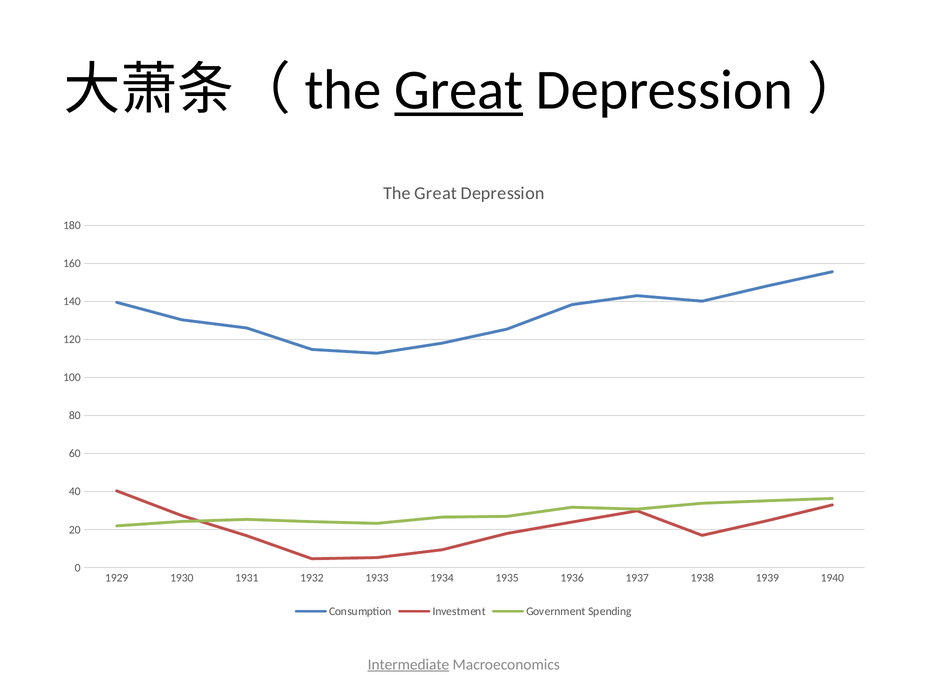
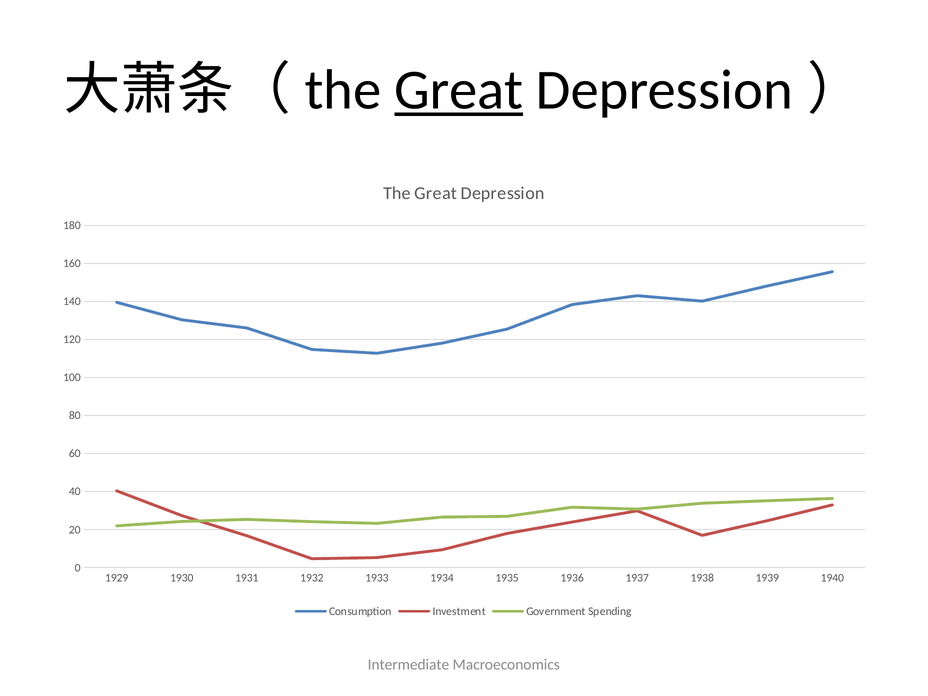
Intermediate underline: present -> none (408, 665)
